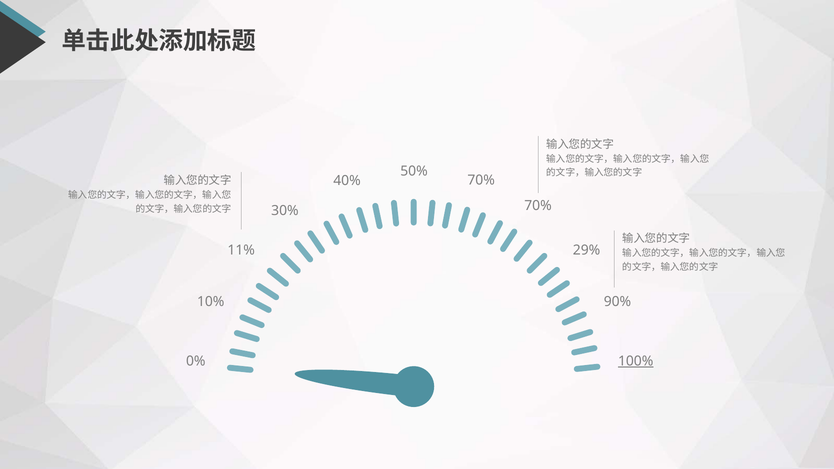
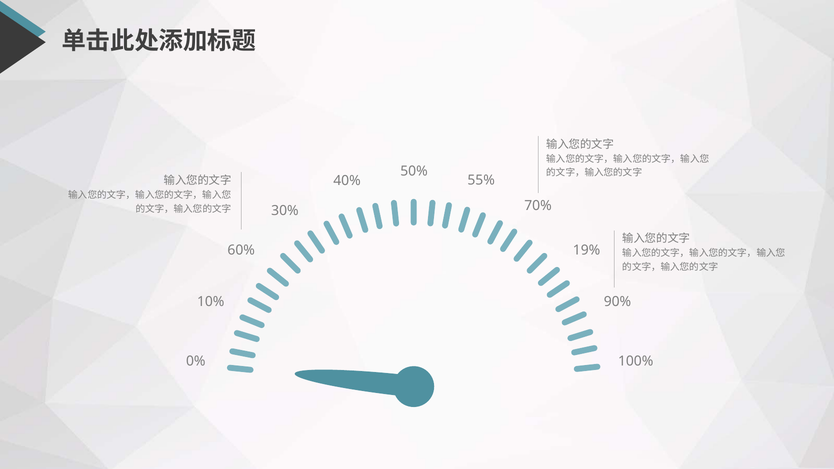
40% 70%: 70% -> 55% (481, 180)
11%: 11% -> 60% (241, 250)
29%: 29% -> 19% (587, 250)
100% underline: present -> none (636, 361)
